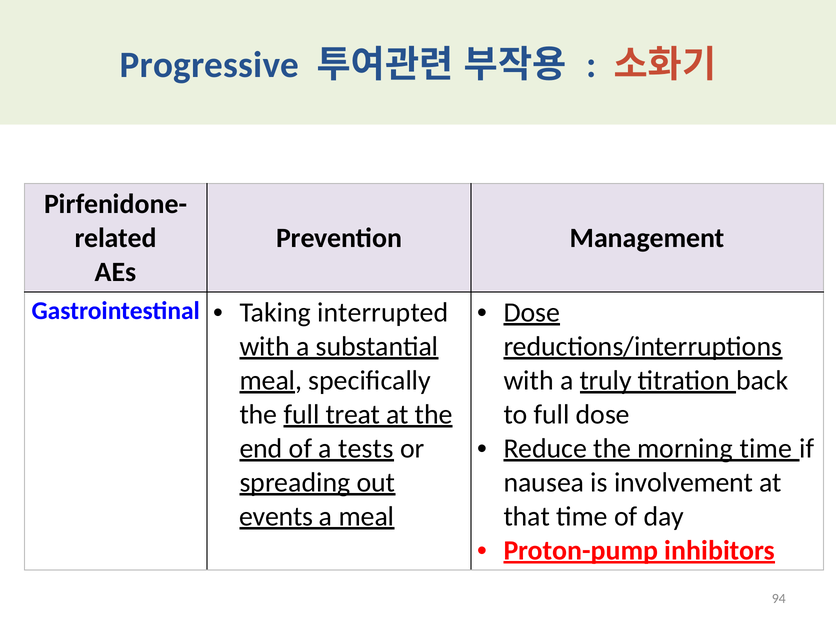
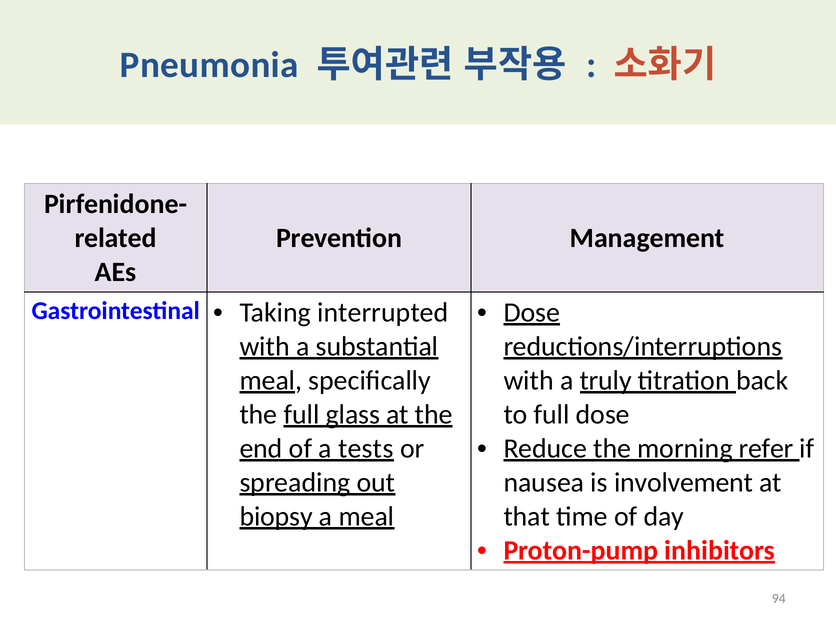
Progressive: Progressive -> Pneumonia (209, 65)
treat: treat -> glass (353, 414)
morning time: time -> refer (766, 448)
events: events -> biopsy (276, 516)
